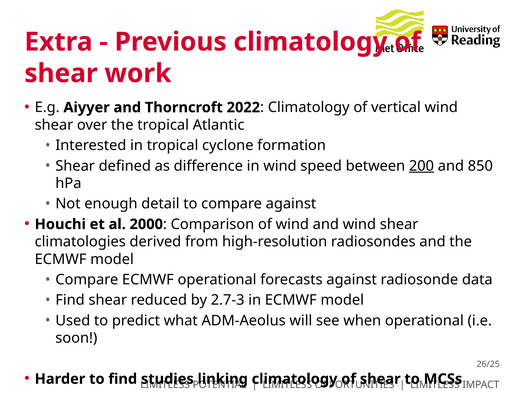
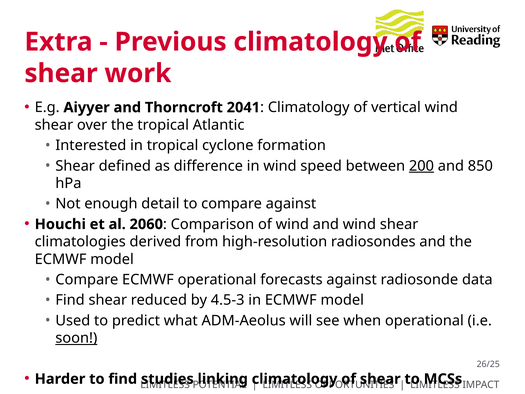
2022: 2022 -> 2041 (243, 107)
2000: 2000 -> 2060 (146, 224)
2.7-3: 2.7-3 -> 4.5-3 (228, 300)
soon underline: none -> present (76, 338)
